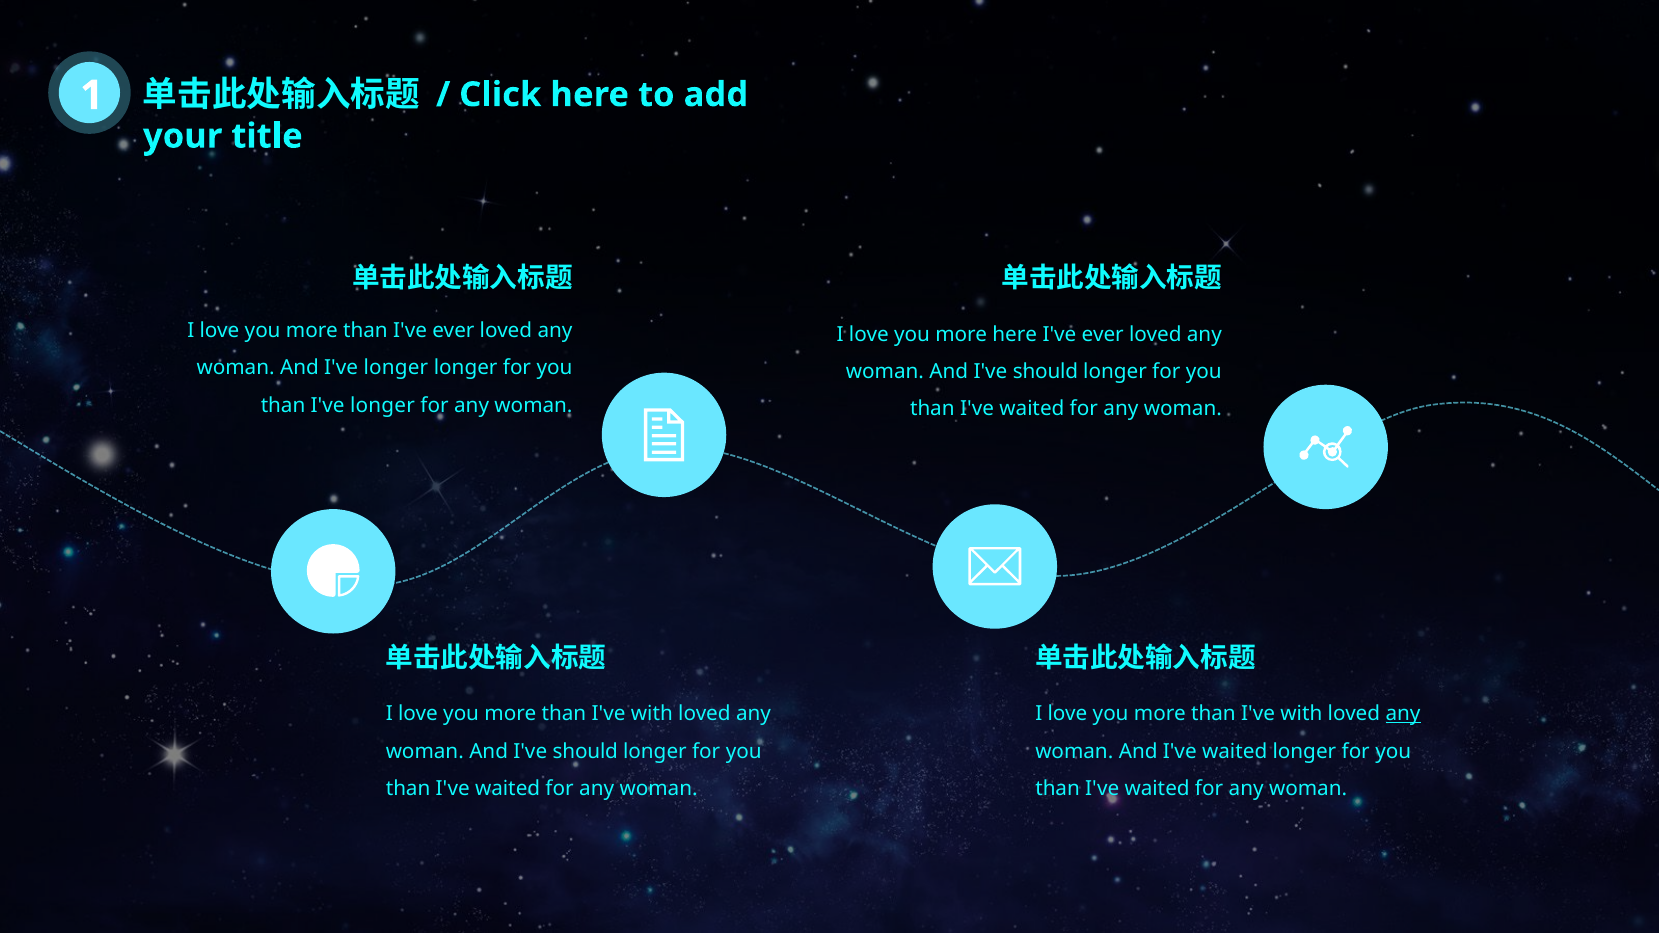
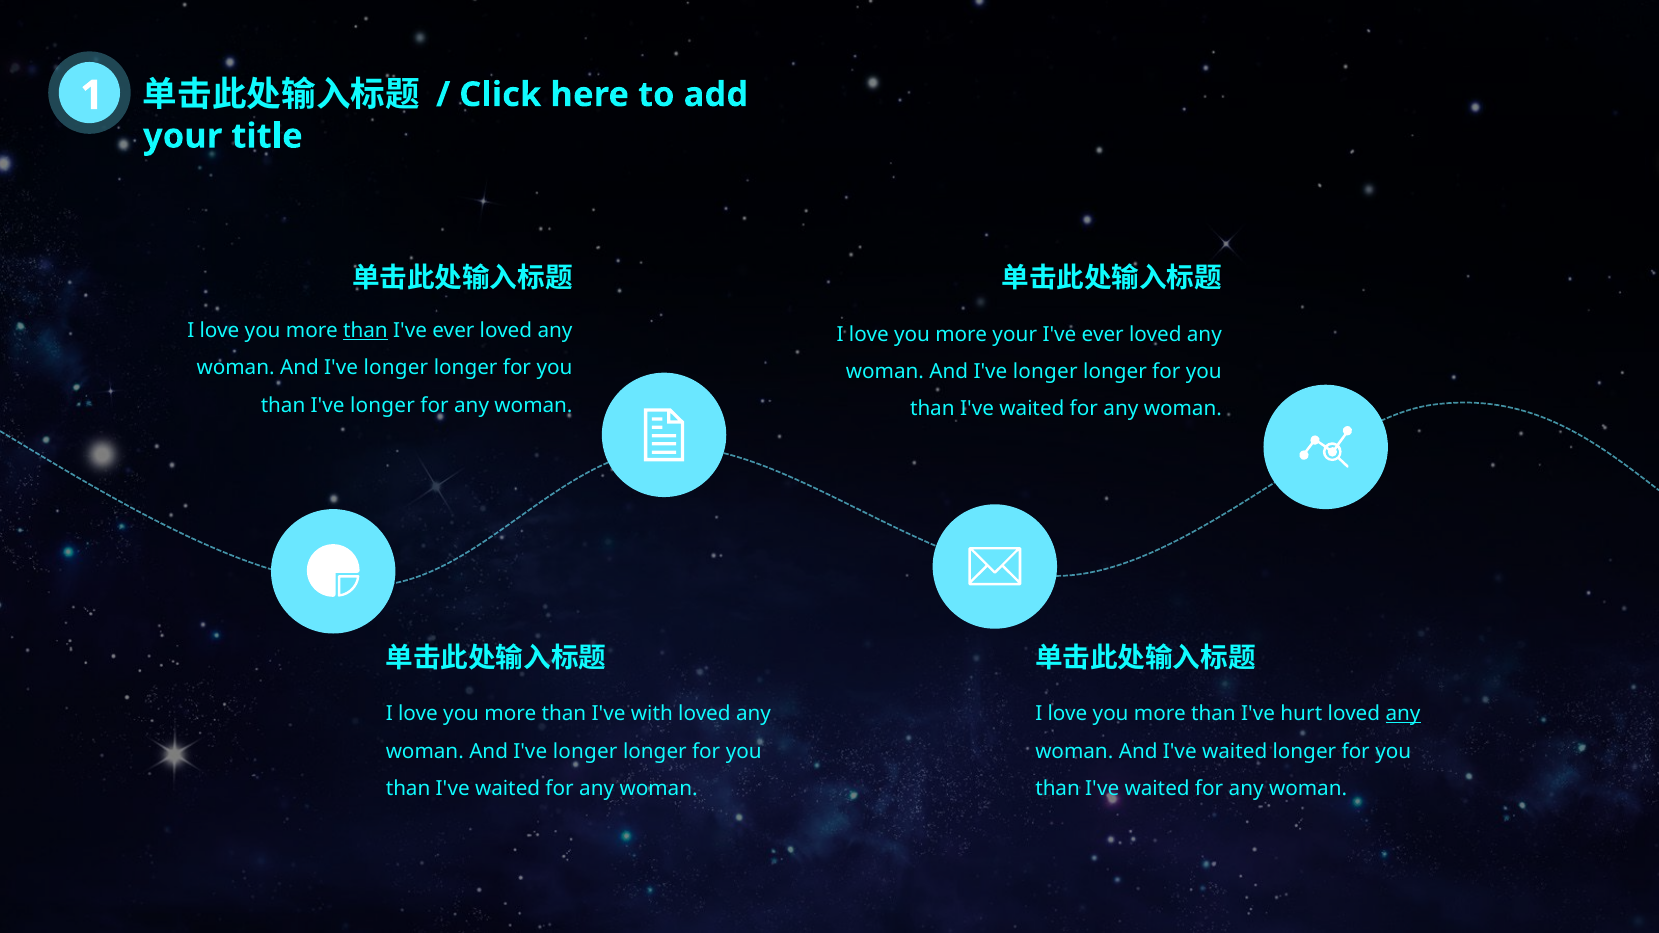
than underline: none -> present (365, 331)
more here: here -> your (1015, 334)
should: should -> longer (1045, 372)
with: with -> hurt (1301, 714)
should: should -> longer (585, 751)
